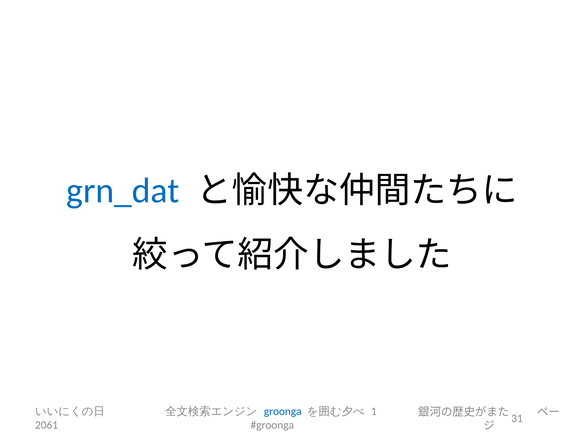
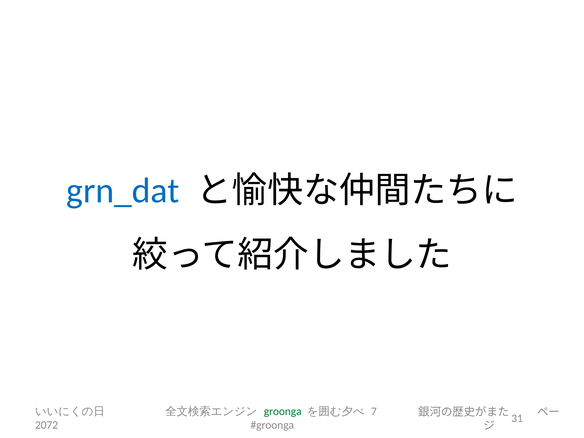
groonga colour: blue -> green (283, 412)
1: 1 -> 7 (374, 412)
2061: 2061 -> 2072 (47, 425)
